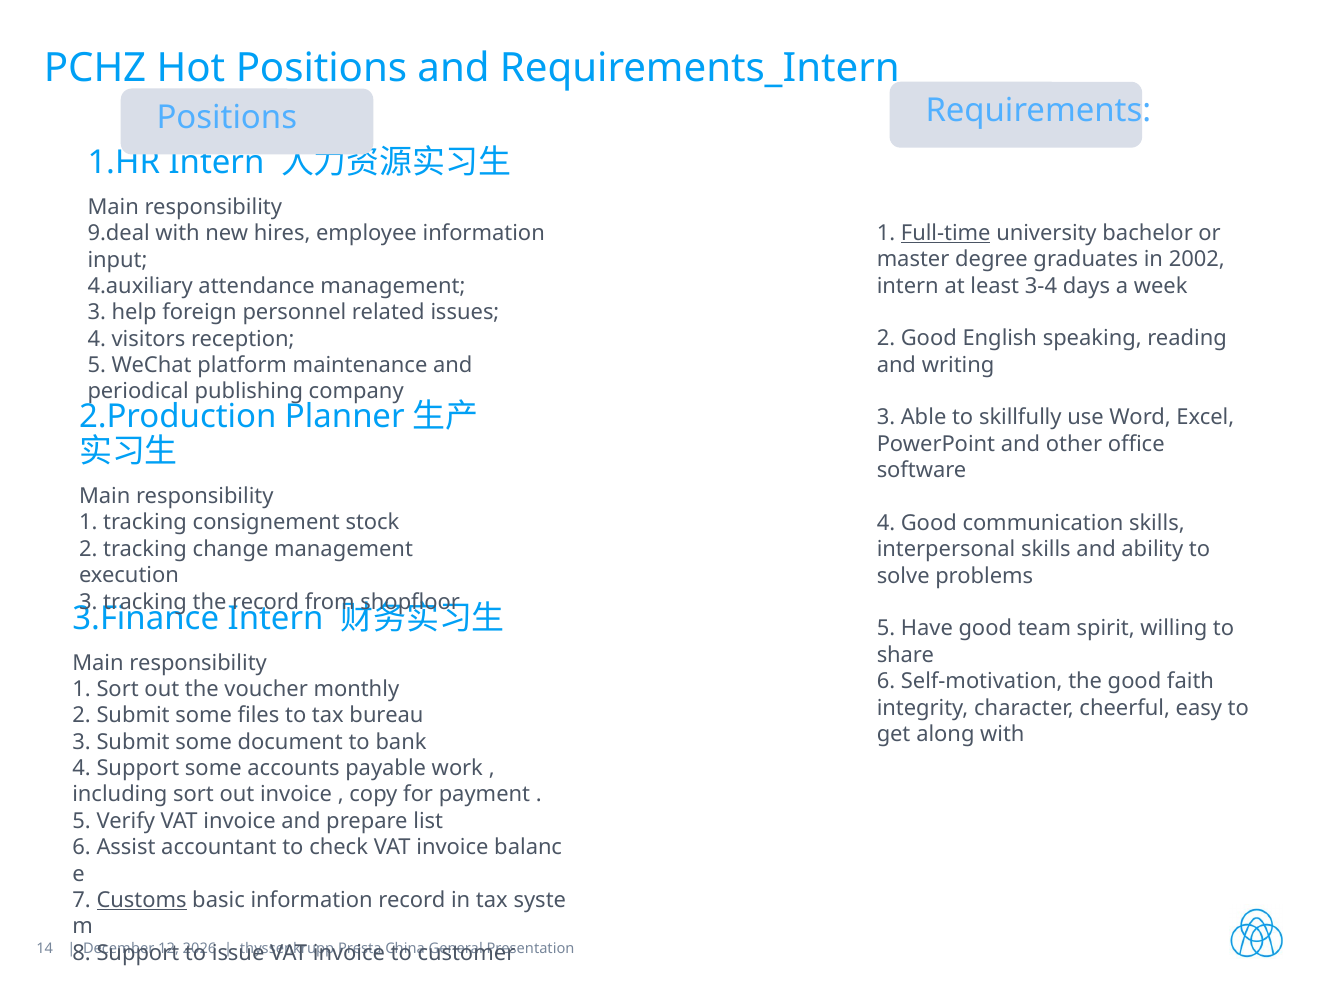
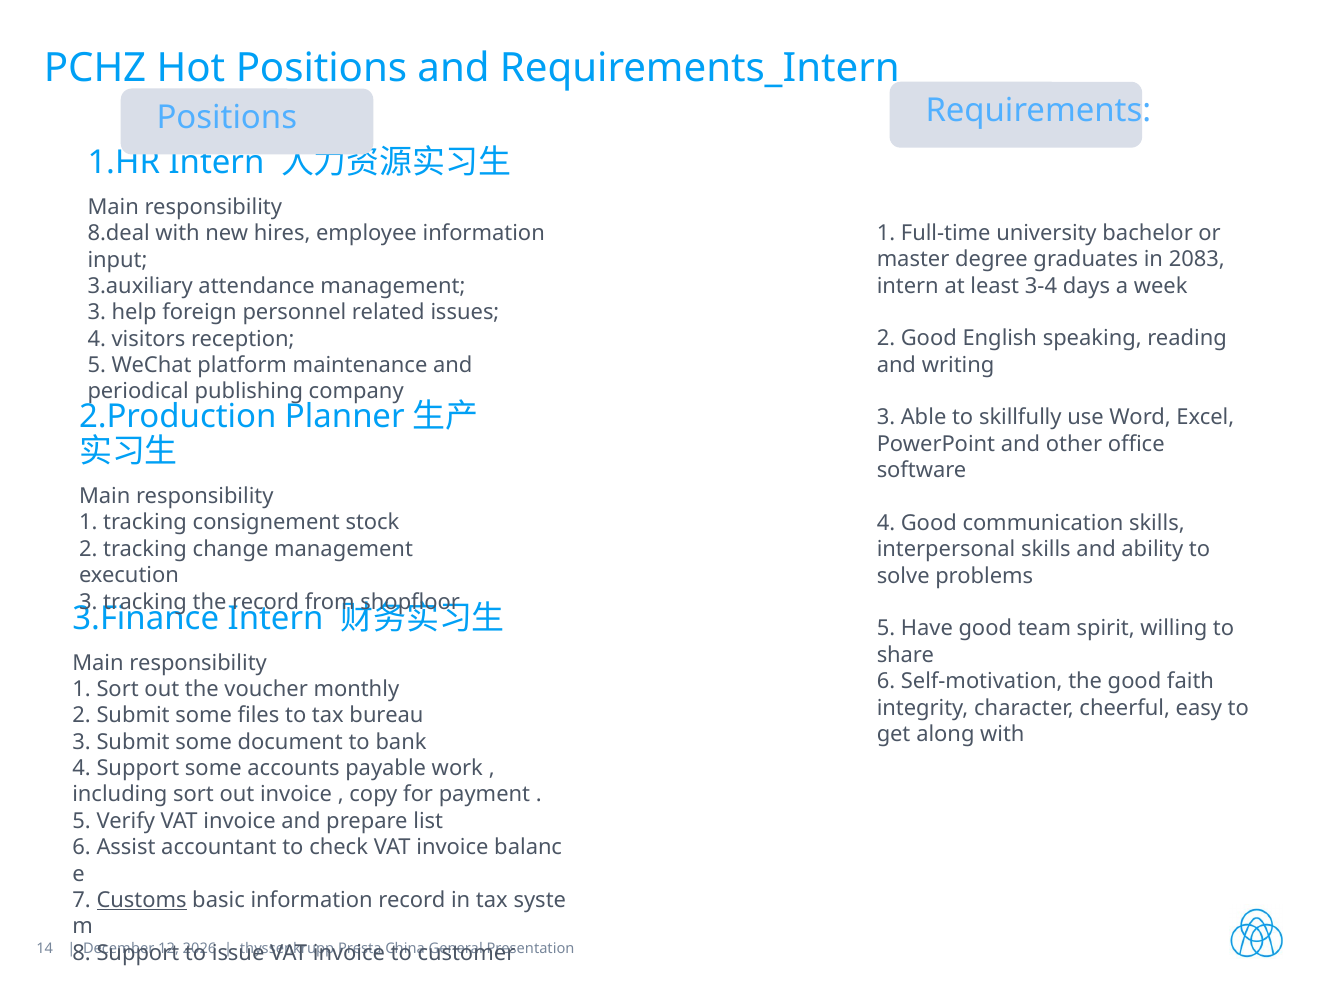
Full-time underline: present -> none (946, 233)
9.deal: 9.deal -> 8.deal (119, 233)
2002: 2002 -> 2083 (1197, 259)
4.auxiliary: 4.auxiliary -> 3.auxiliary (140, 286)
